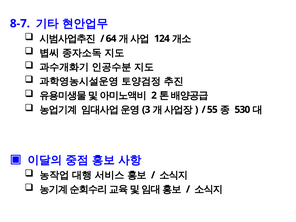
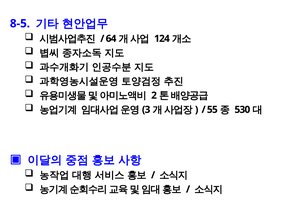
8-7: 8-7 -> 8-5 (20, 24)
